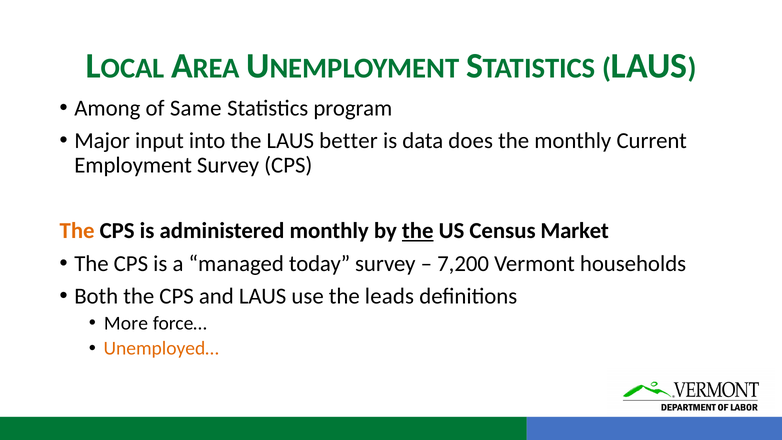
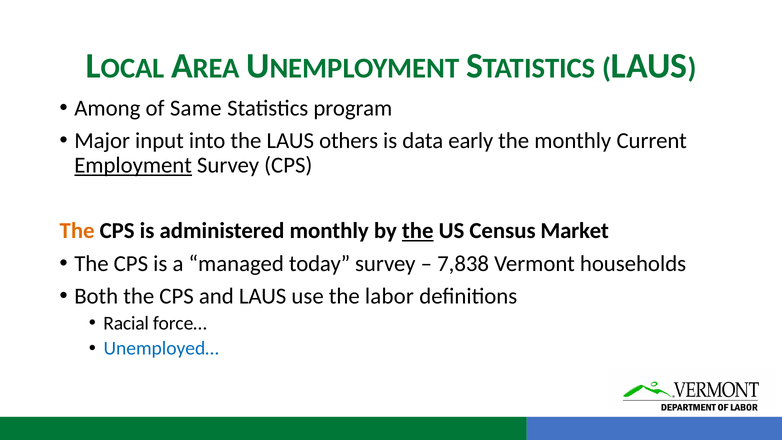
better: better -> others (349, 141)
does: does -> early (471, 141)
Employment underline: none -> present (133, 165)
7,200: 7,200 -> 7,838 (463, 263)
leads: leads -> labor (389, 296)
More: More -> Racial (126, 323)
Unemployed… colour: orange -> blue (161, 348)
